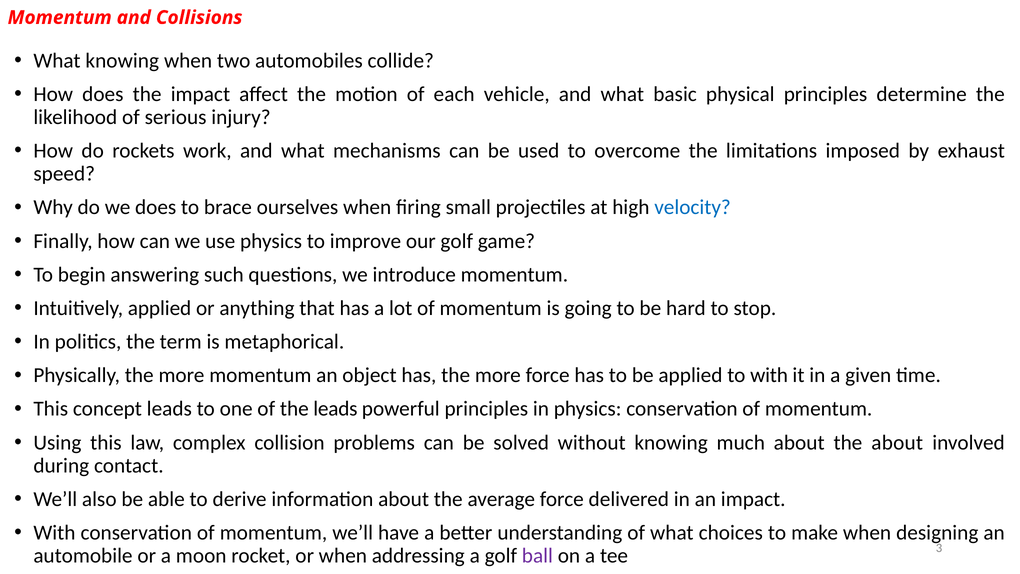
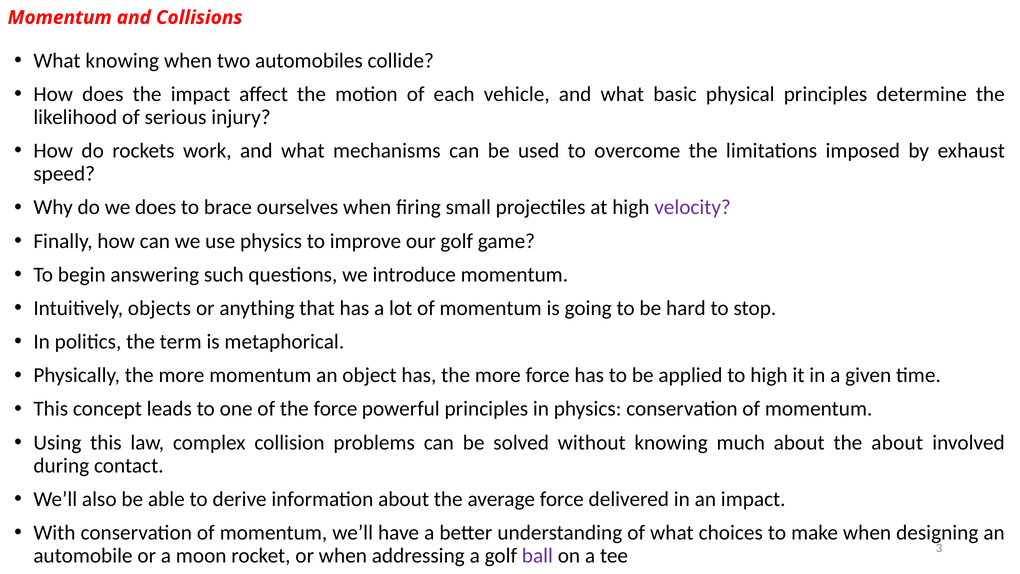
velocity colour: blue -> purple (693, 207)
Intuitively applied: applied -> objects (159, 308)
to with: with -> high (769, 375)
the leads: leads -> force (335, 409)
